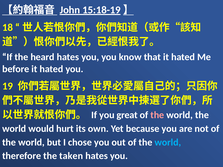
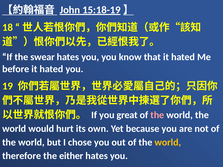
heard: heard -> swear (43, 57)
world colour: light blue -> yellow (168, 142)
taken: taken -> either (71, 156)
